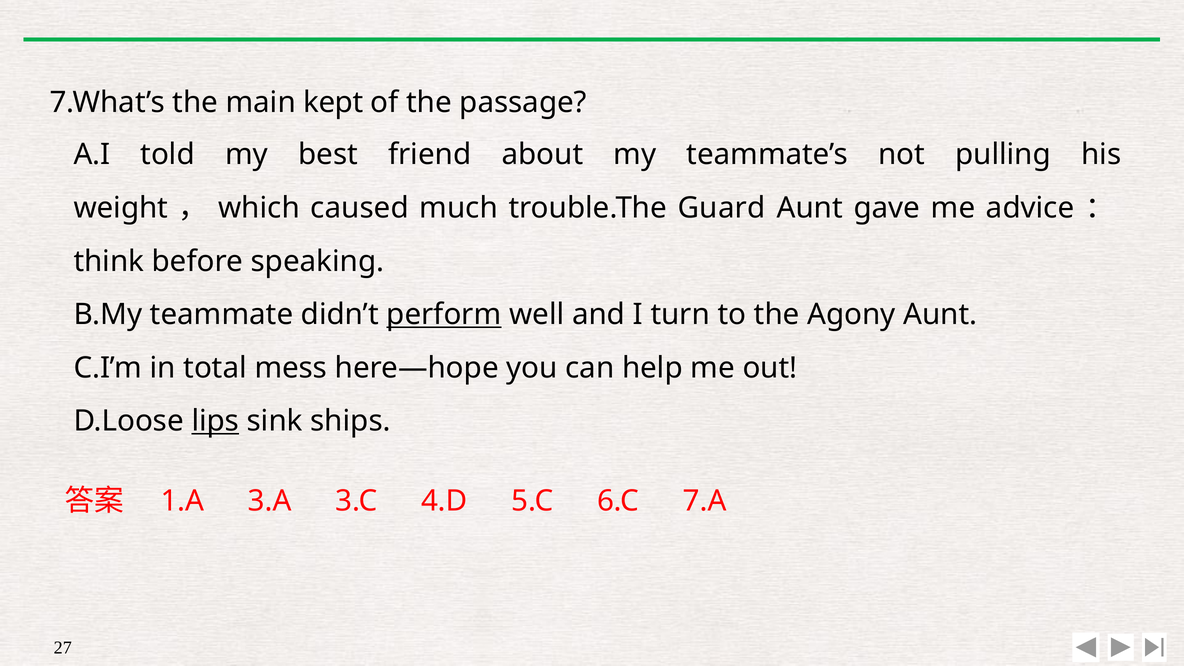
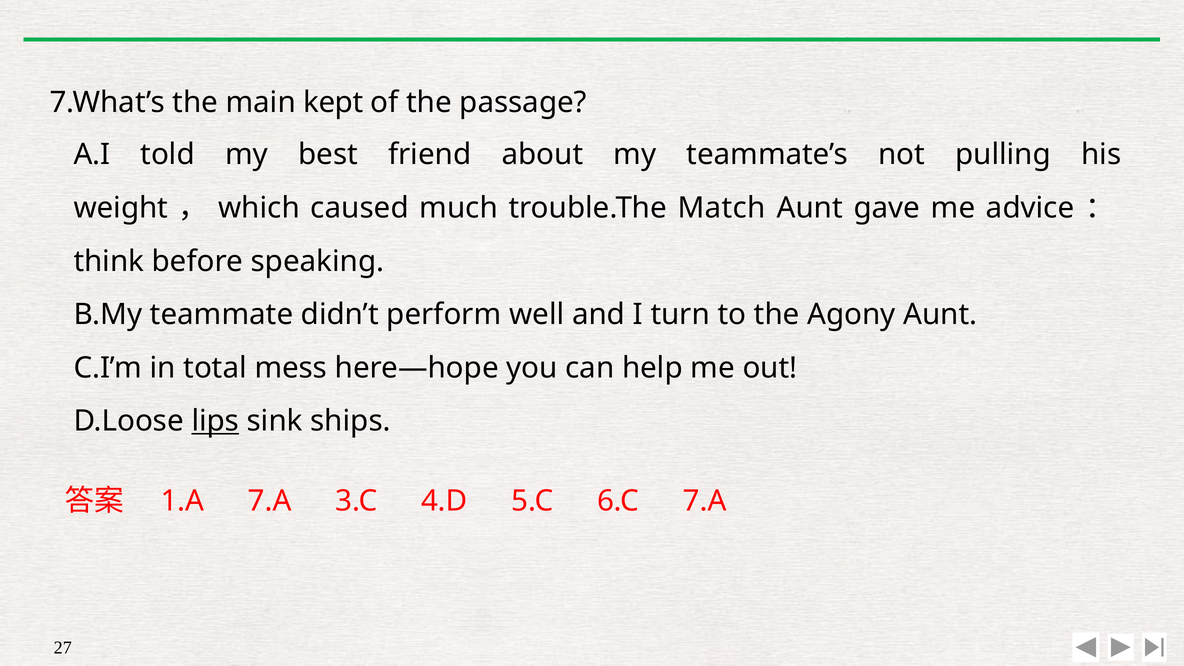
Guard: Guard -> Match (722, 208)
perform underline: present -> none (444, 315)
1.A 3.A: 3.A -> 7.A (270, 501)
